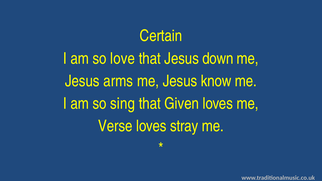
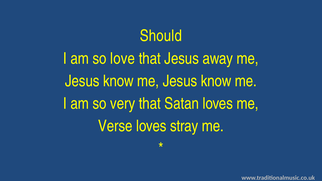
Certain: Certain -> Should (161, 36)
down: down -> away (218, 59)
arms: arms -> know (118, 81)
sing: sing -> very (123, 104)
Given: Given -> Satan (182, 104)
